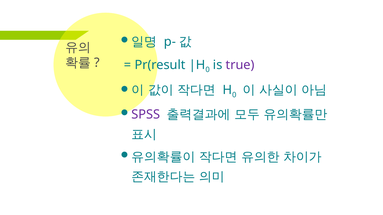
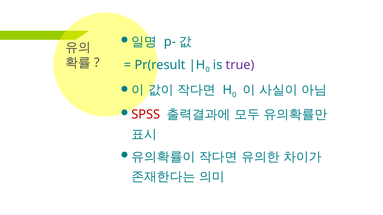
SPSS colour: purple -> red (146, 115)
